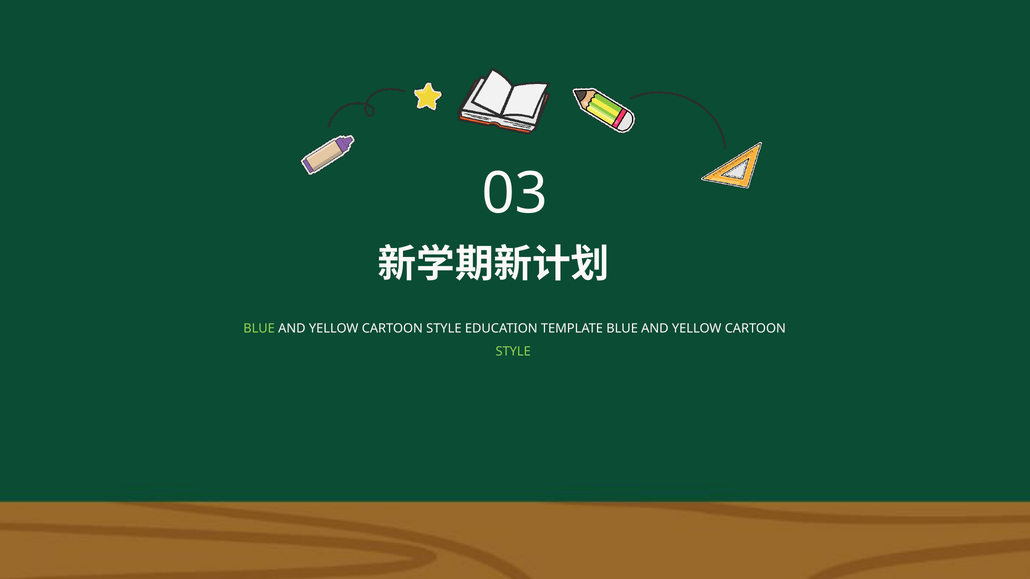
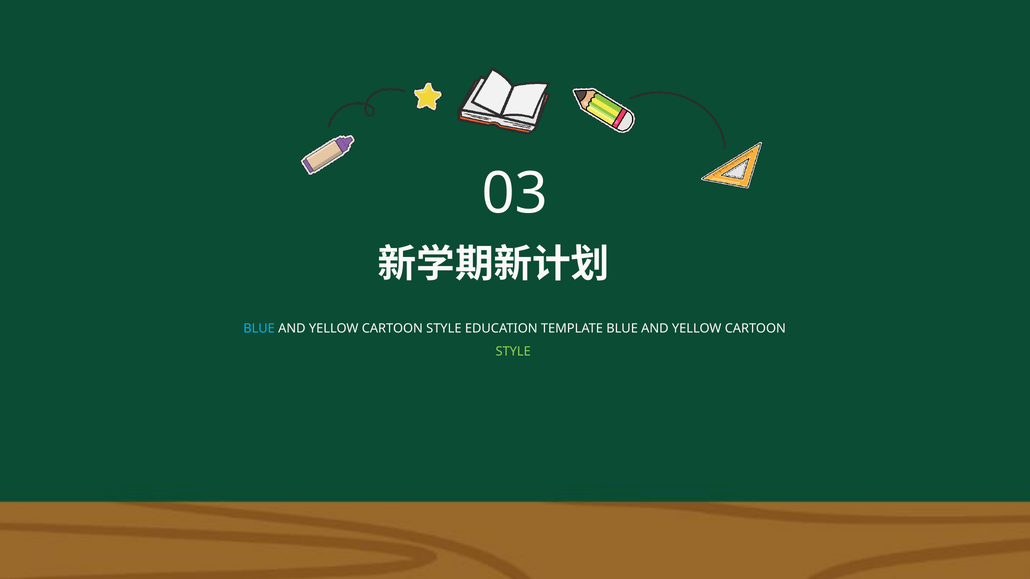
BLUE colour: light green -> light blue (259, 329)
